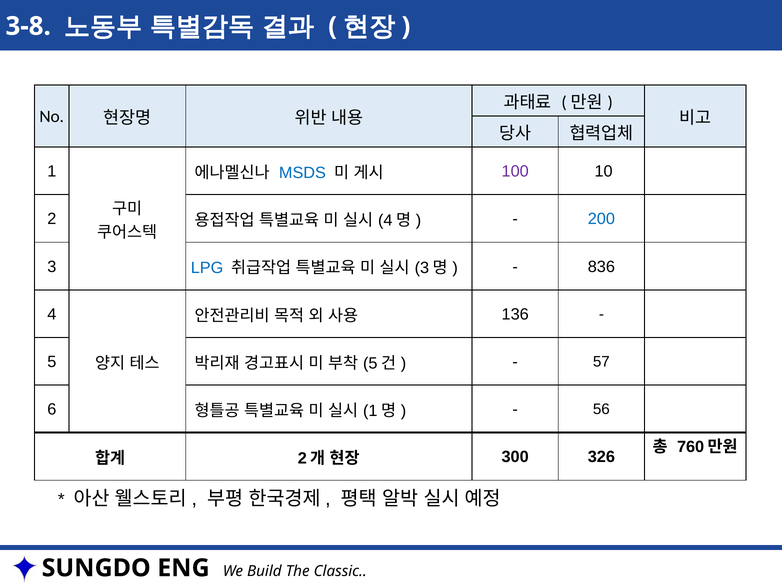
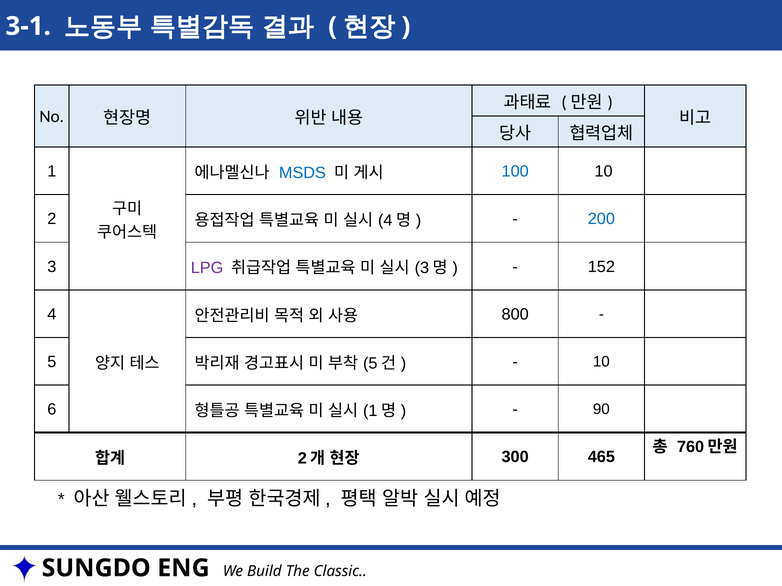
3-8: 3-8 -> 3-1 (28, 26)
100 colour: purple -> blue (515, 172)
LPG colour: blue -> purple (207, 268)
836: 836 -> 152 (601, 267)
136: 136 -> 800 (515, 315)
57: 57 -> 10 (601, 362)
56: 56 -> 90 (601, 410)
326: 326 -> 465 (601, 457)
